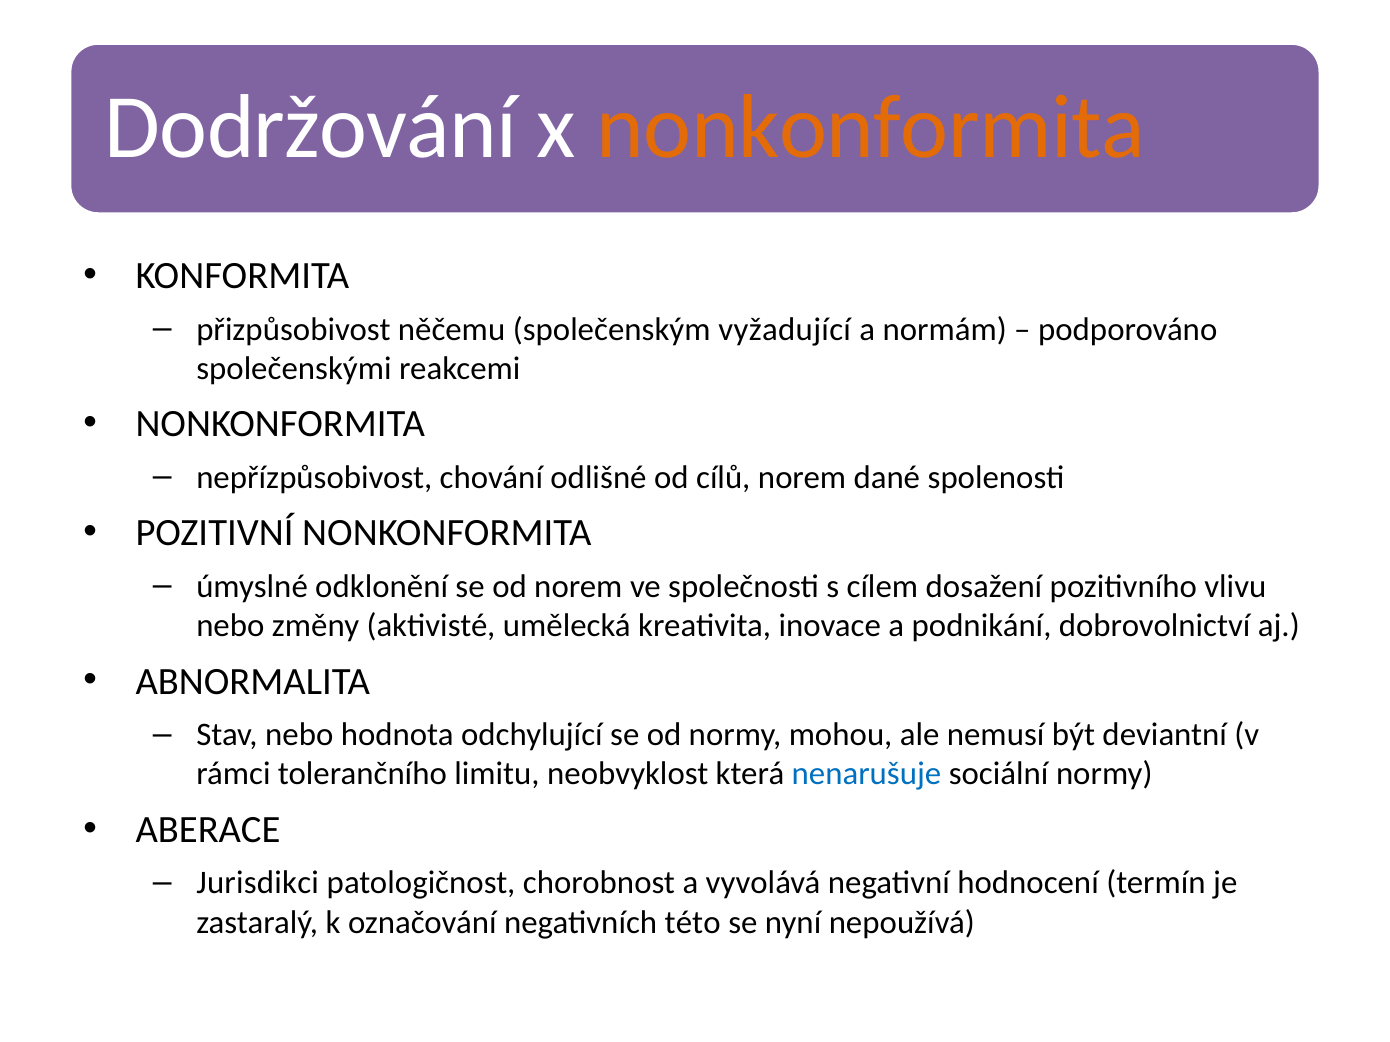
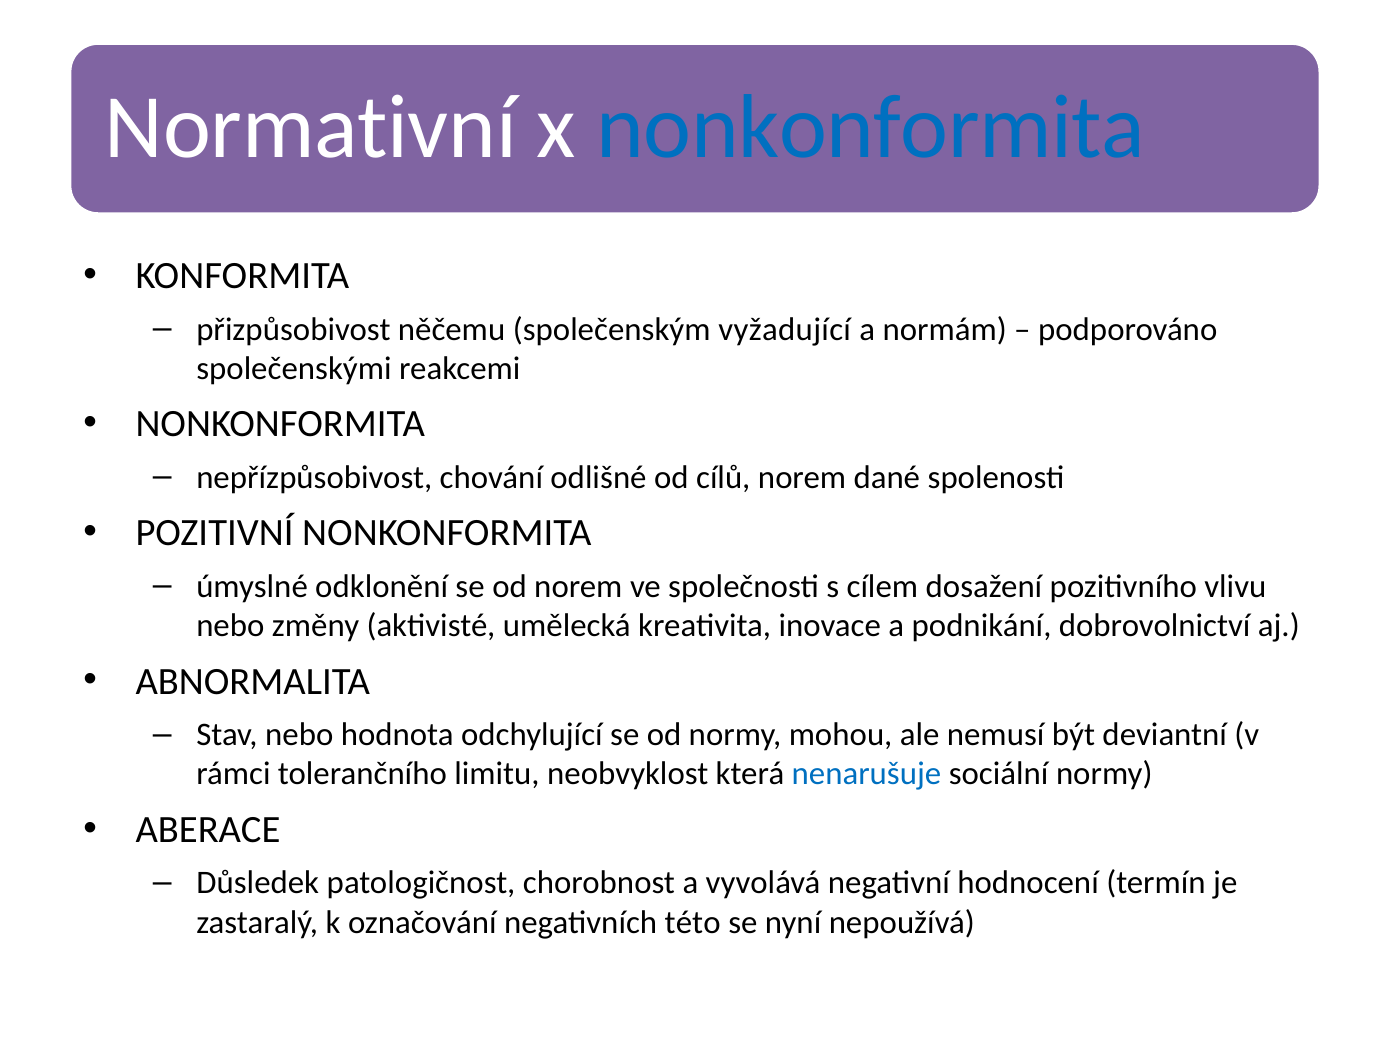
Dodržování: Dodržování -> Normativní (311, 128)
nonkonformita colour: orange -> blue (871, 128)
Jurisdikci: Jurisdikci -> Důsledek (258, 883)
